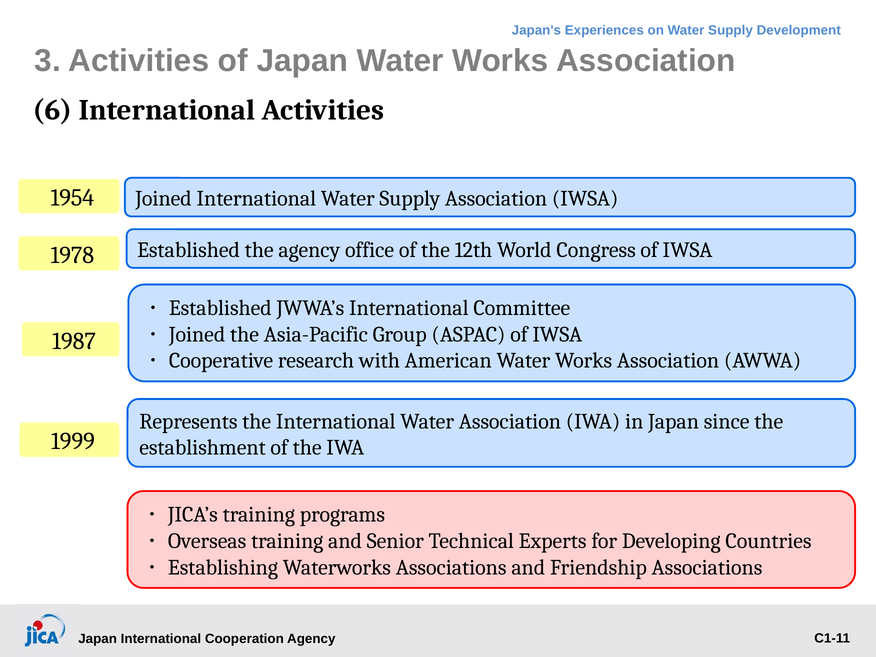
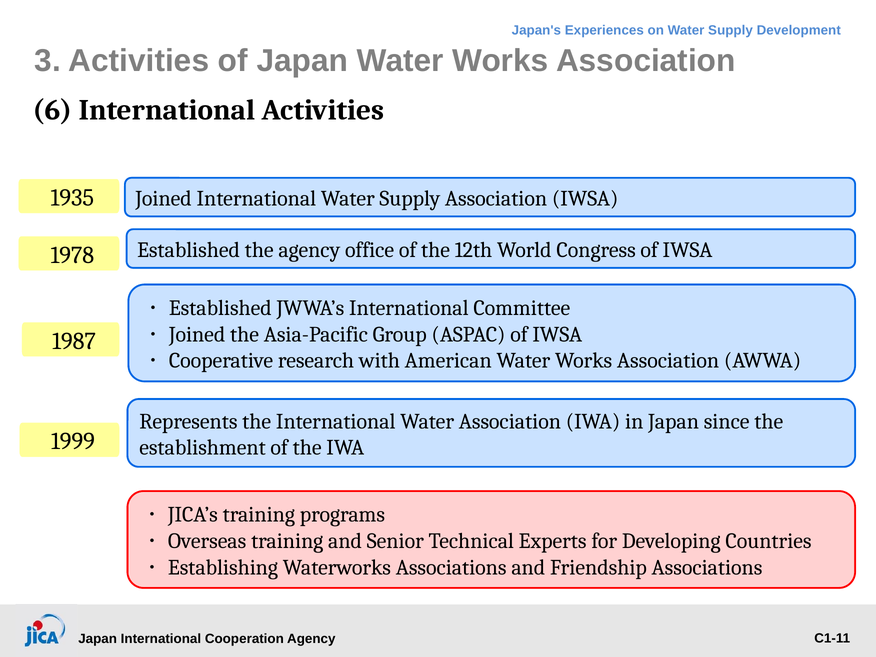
1954: 1954 -> 1935 (72, 198)
